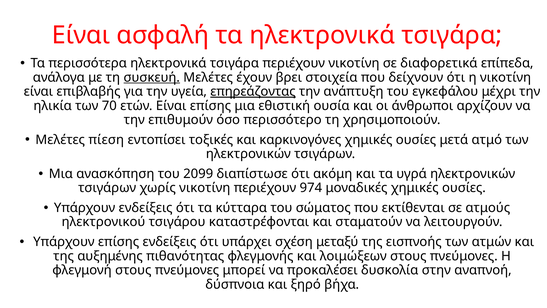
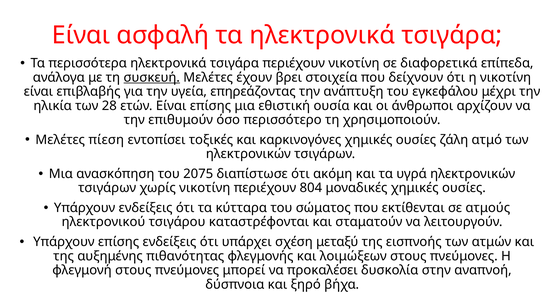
επηρεάζοντας underline: present -> none (253, 91)
70: 70 -> 28 (109, 106)
μετά: μετά -> ζάλη (454, 140)
2099: 2099 -> 2075 (198, 174)
974: 974 -> 804 (311, 188)
